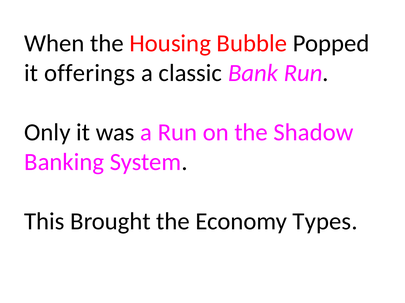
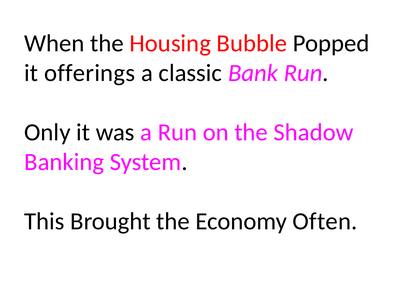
Types: Types -> Often (325, 222)
